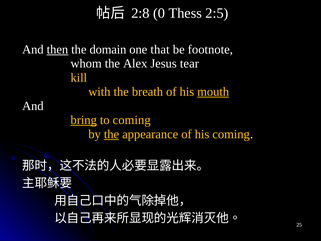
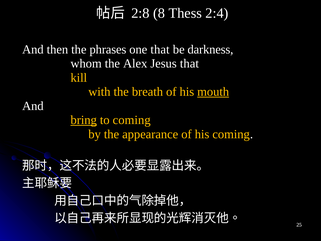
0: 0 -> 8 (159, 13)
2:5: 2:5 -> 2:4 (217, 13)
then underline: present -> none (57, 49)
domain: domain -> phrases (108, 49)
footnote: footnote -> darkness (210, 49)
Jesus tear: tear -> that (189, 64)
the underline: present -> none (112, 134)
